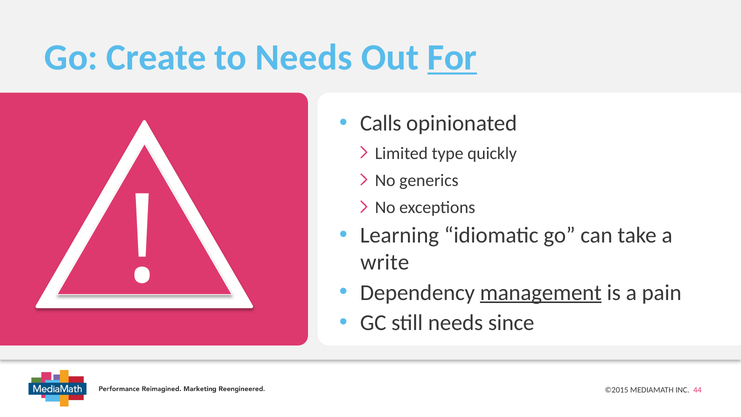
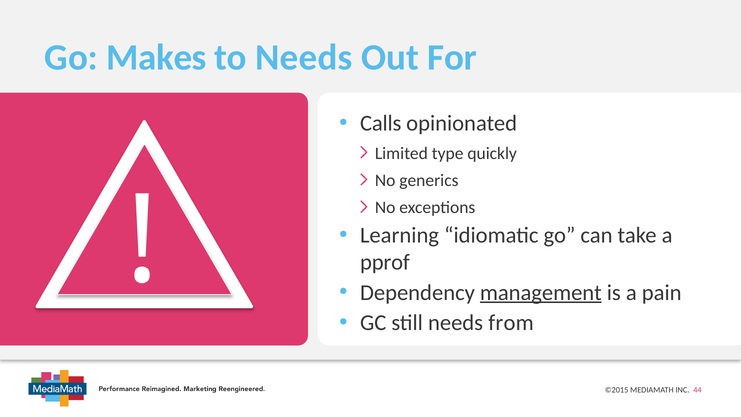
Create: Create -> Makes (156, 58)
For underline: present -> none (452, 58)
write: write -> pprof (385, 262)
since: since -> from (511, 323)
